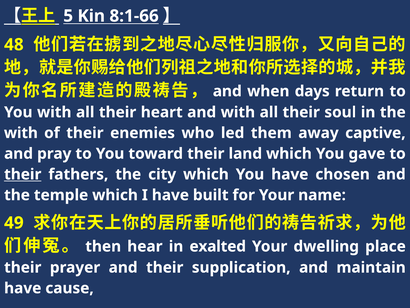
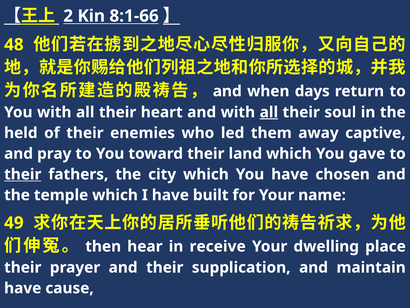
5: 5 -> 2 (68, 16)
all underline: none -> present (269, 112)
with: with -> held (21, 133)
exalted: exalted -> receive (218, 246)
